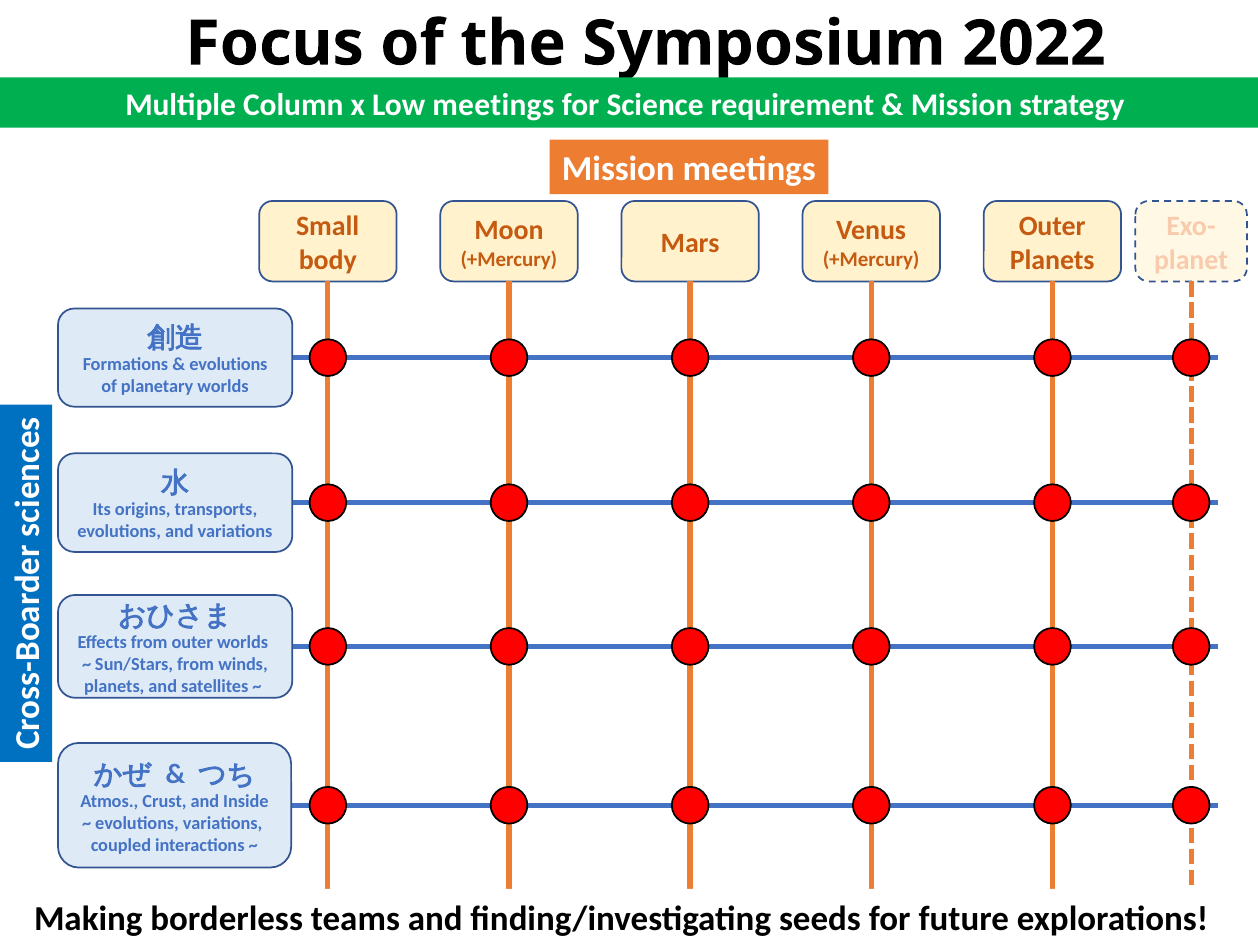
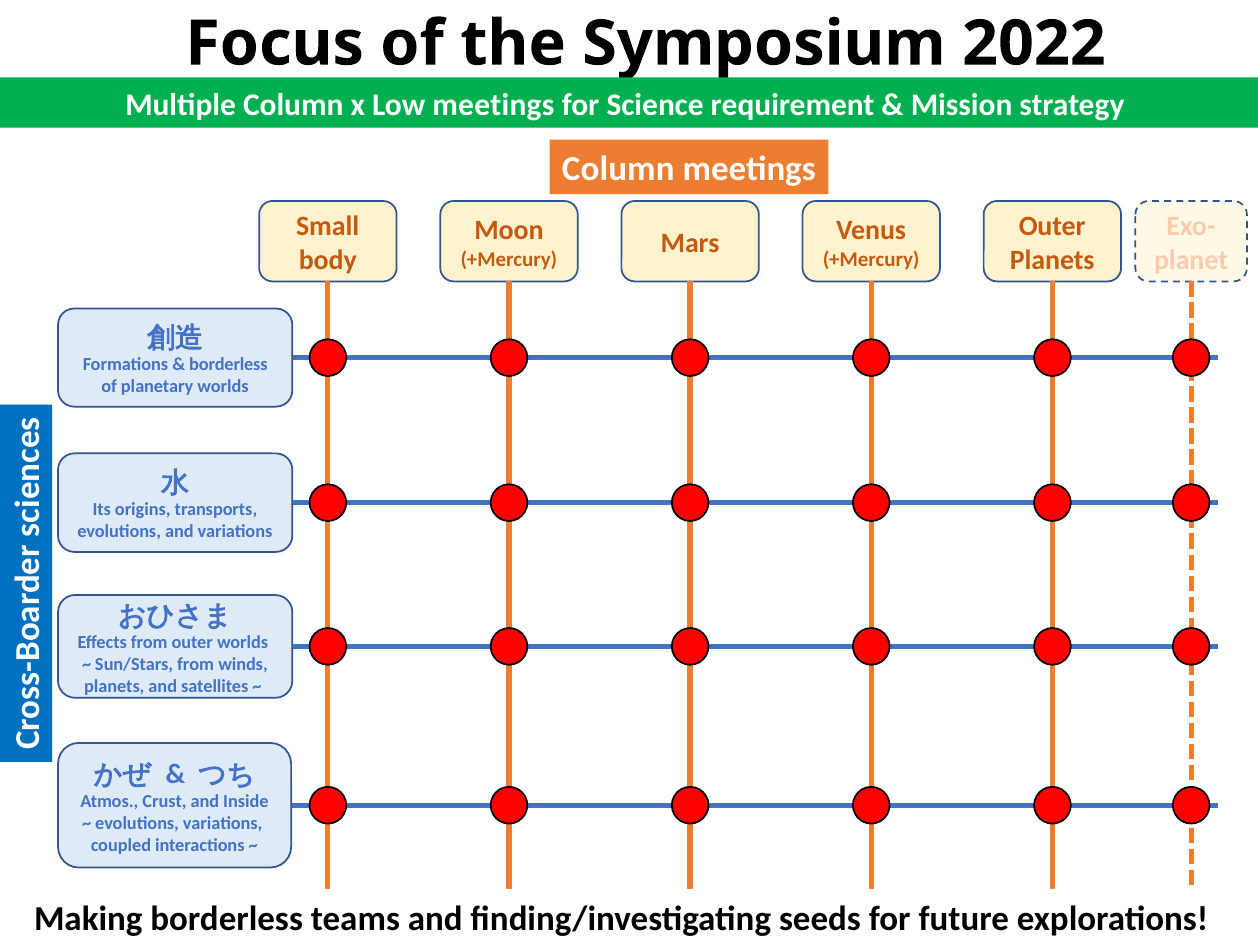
Mission: Mission -> Column (618, 169)
evolutions: evolutions -> borderless (228, 364)
